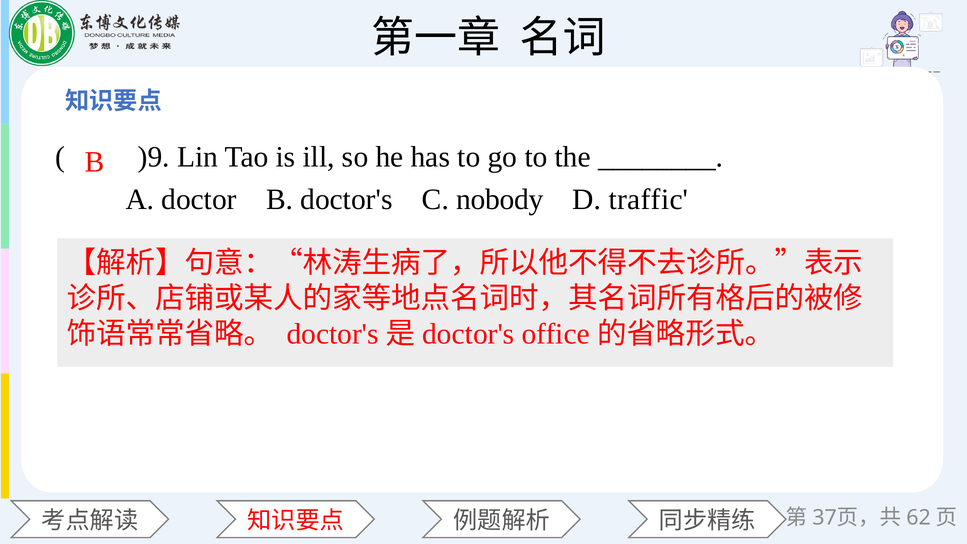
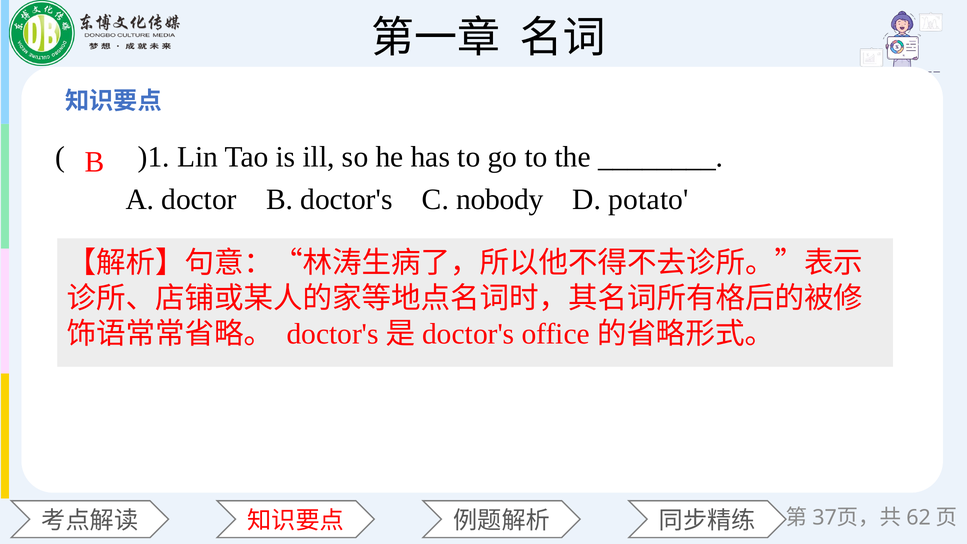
)9: )9 -> )1 (154, 157)
traffic: traffic -> potato (649, 200)
